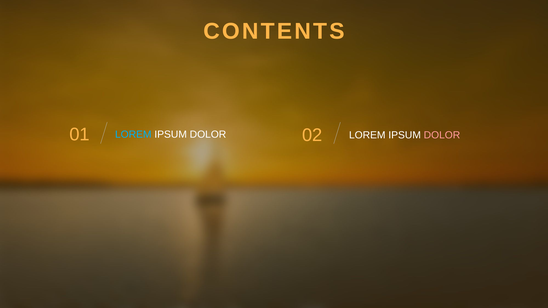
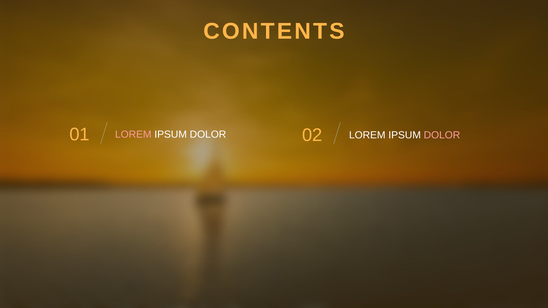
LOREM colour: light blue -> pink (133, 135)
